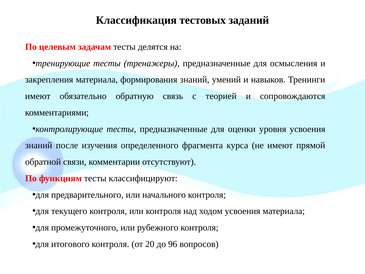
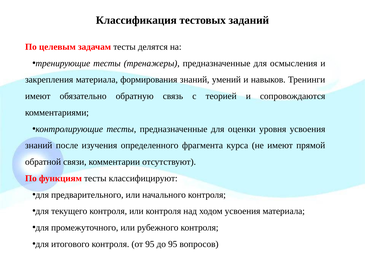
от 20: 20 -> 95 (150, 244)
до 96: 96 -> 95 (173, 244)
